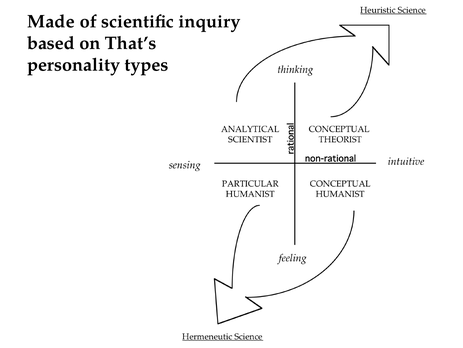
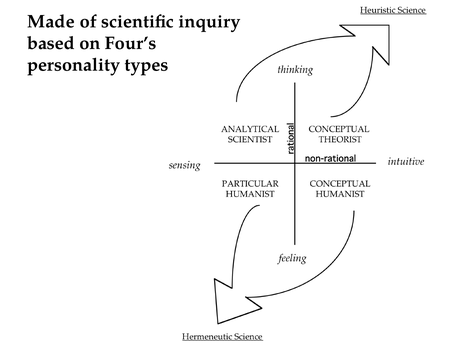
That’s: That’s -> Four’s (131, 43)
